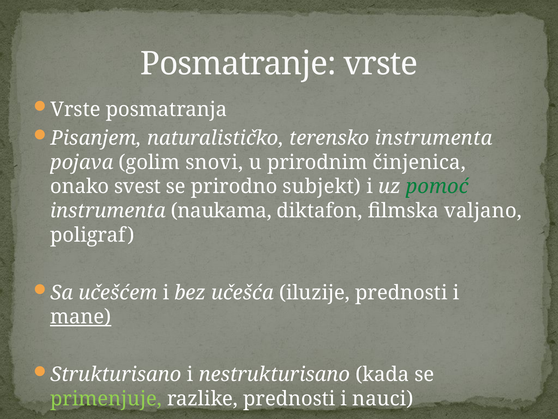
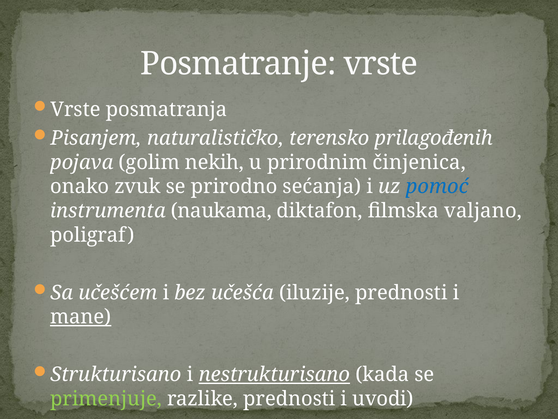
terensko instrumenta: instrumenta -> prilagođenih (434, 138)
snovi: snovi -> nekih (214, 162)
svest: svest -> zvuk (138, 186)
subjekt: subjekt -> sećanja (322, 186)
pomoć colour: green -> blue (437, 186)
nestrukturisano underline: none -> present (274, 374)
nauci: nauci -> uvodi (383, 398)
